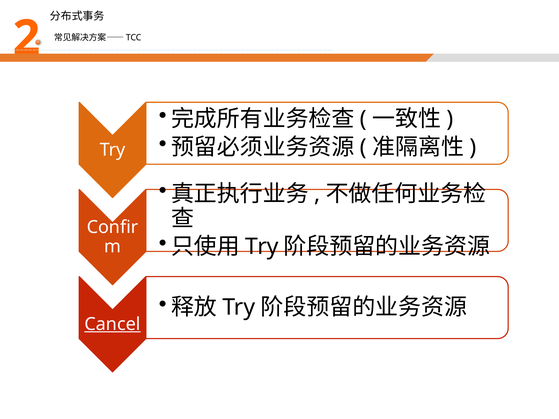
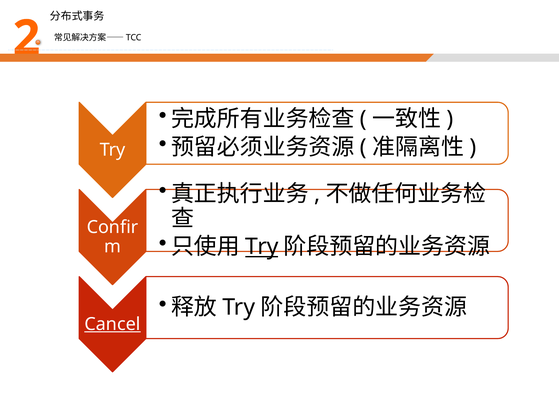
Try underline: none -> present (262, 247)
